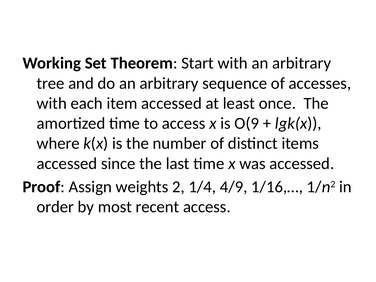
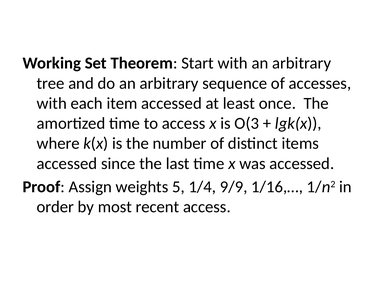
O(9: O(9 -> O(3 (247, 123)
2: 2 -> 5 (178, 187)
4/9: 4/9 -> 9/9 (234, 187)
